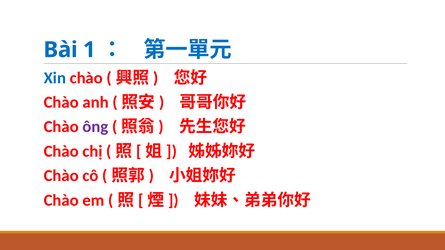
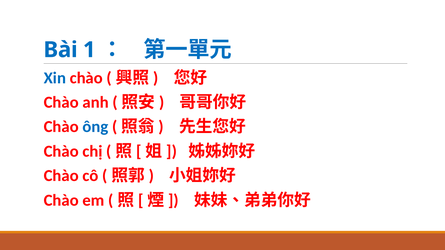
ông colour: purple -> blue (95, 127)
